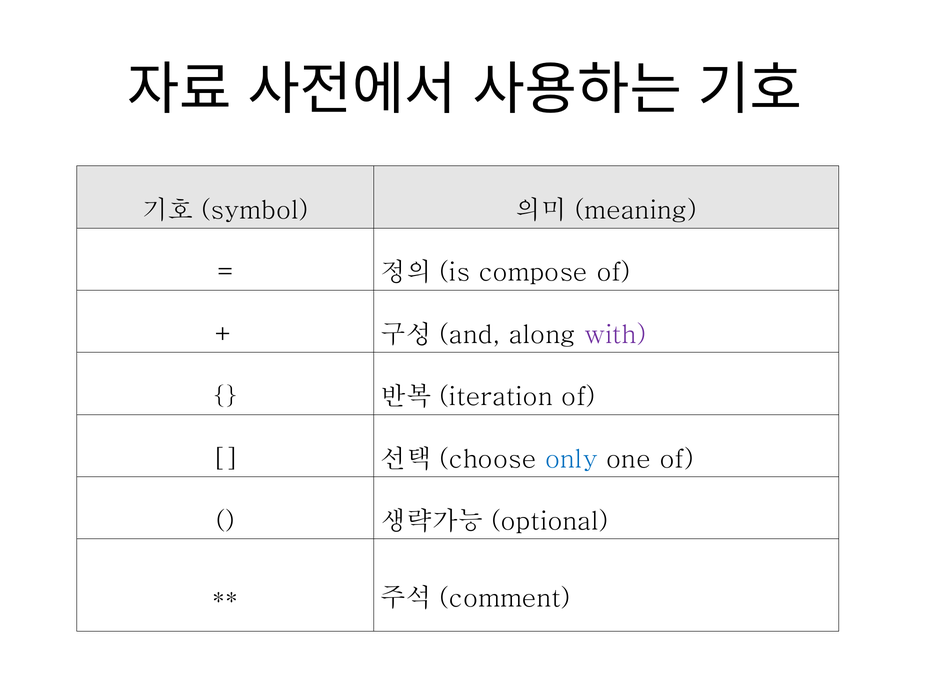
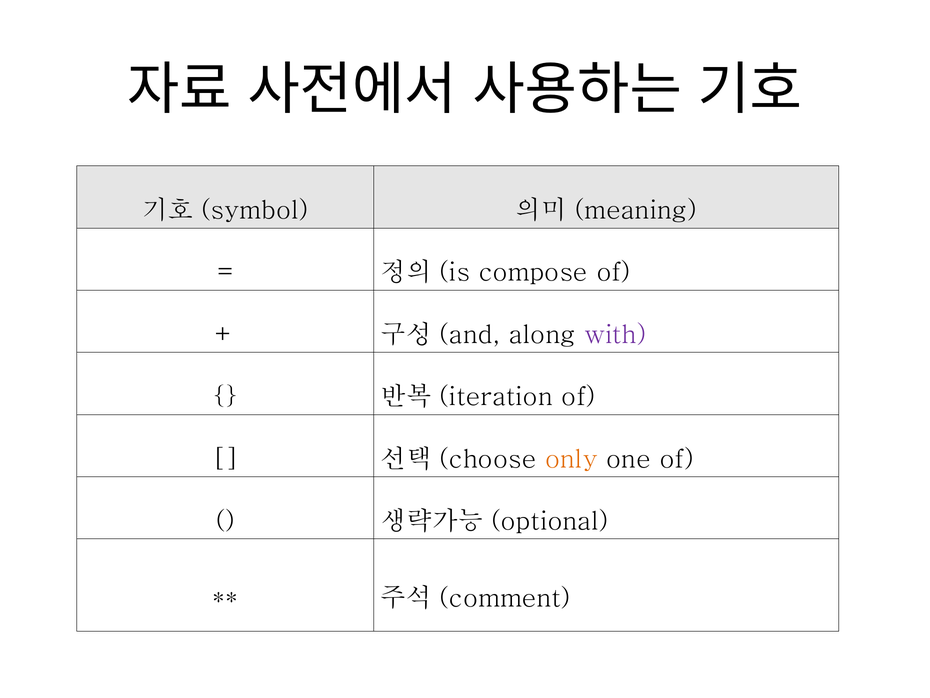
only colour: blue -> orange (571, 459)
